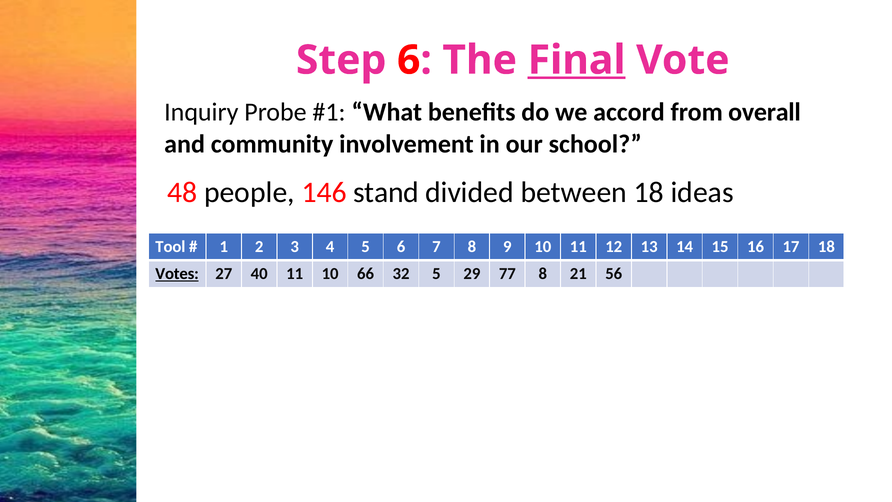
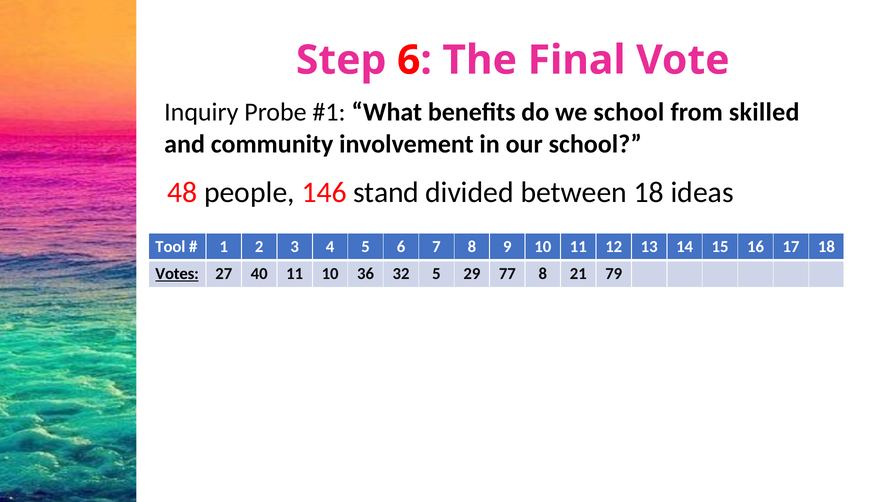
Final underline: present -> none (577, 60)
we accord: accord -> school (629, 112)
overall: overall -> skilled (764, 112)
66: 66 -> 36 (366, 274)
56: 56 -> 79 (614, 274)
